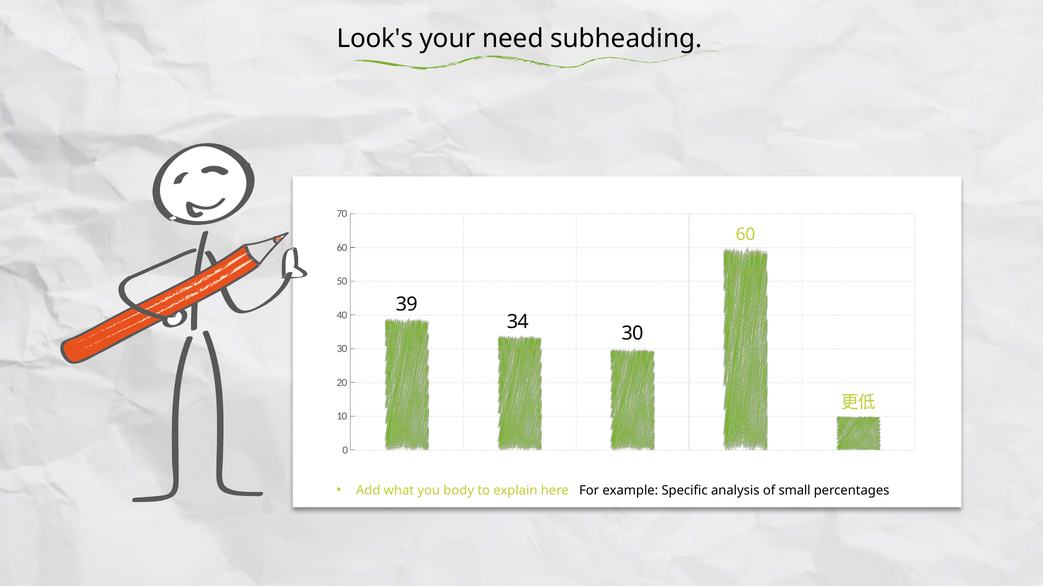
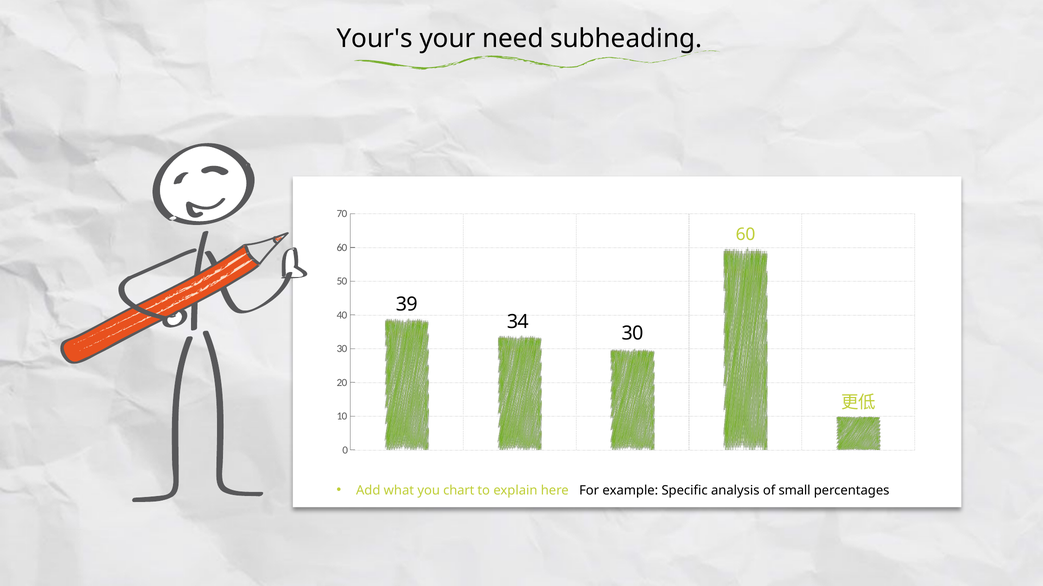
Look's: Look's -> Your's (375, 39)
body: body -> chart (459, 491)
